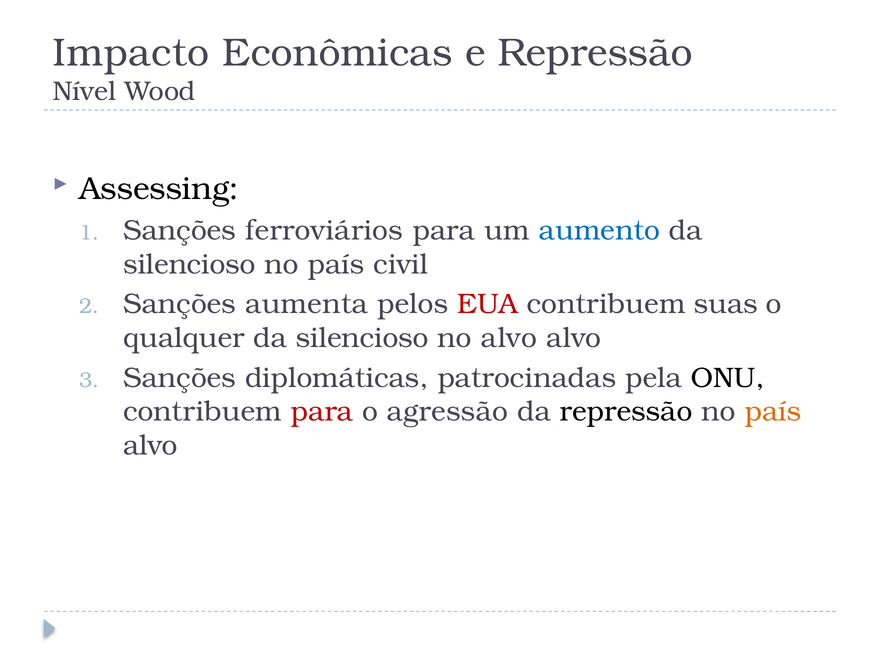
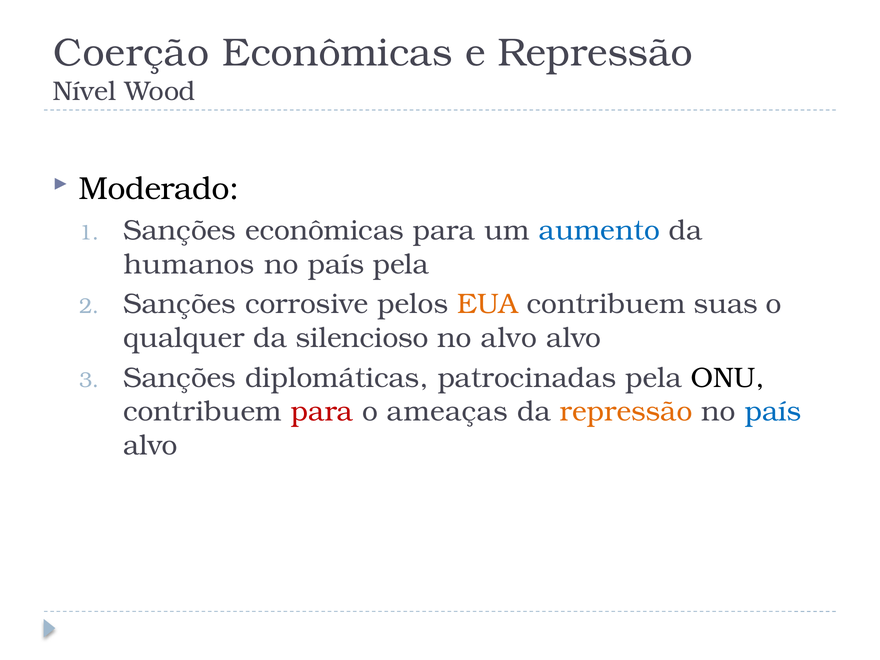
Impacto: Impacto -> Coerção (131, 53)
Assessing: Assessing -> Moderado (159, 189)
Sanções ferroviários: ferroviários -> econômicas (324, 230)
silencioso: silencioso -> humanos (189, 264)
país civil: civil -> pela (401, 264)
aumenta: aumenta -> corrosive (307, 304)
EUA colour: red -> orange (487, 304)
agressão: agressão -> ameaças (447, 412)
repressão colour: black -> orange (626, 412)
país colour: orange -> blue (773, 412)
